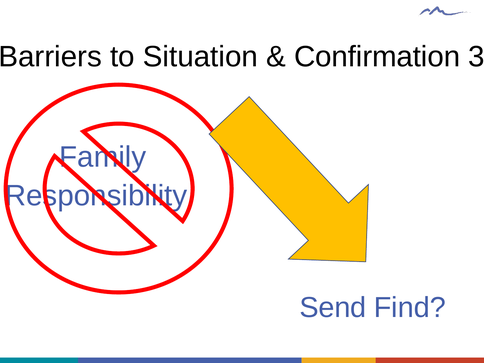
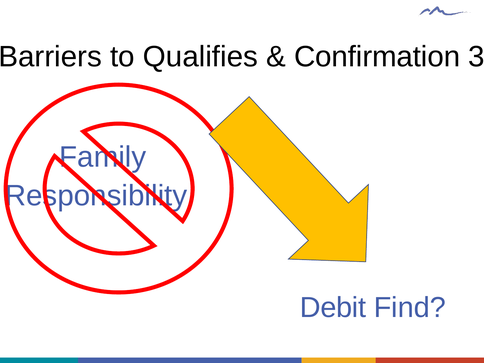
Situation: Situation -> Qualifies (200, 57)
Send: Send -> Debit (333, 308)
